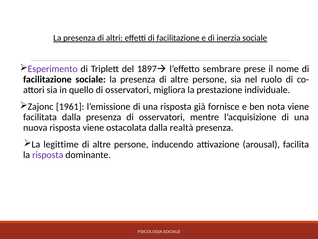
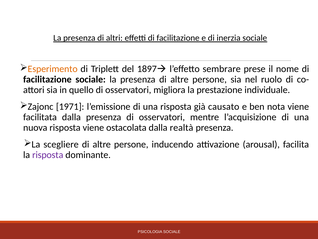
Esperimento colour: purple -> orange (53, 69)
1961: 1961 -> 1971 (70, 107)
fornisce: fornisce -> causato (224, 107)
legittime: legittime -> scegliere (61, 144)
